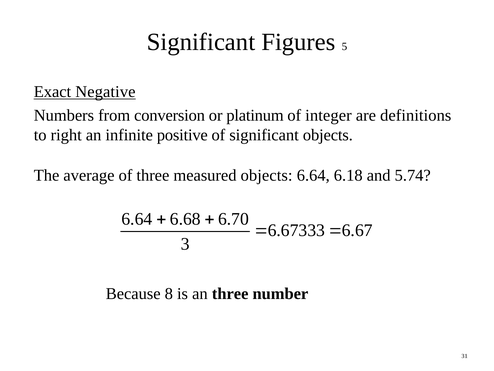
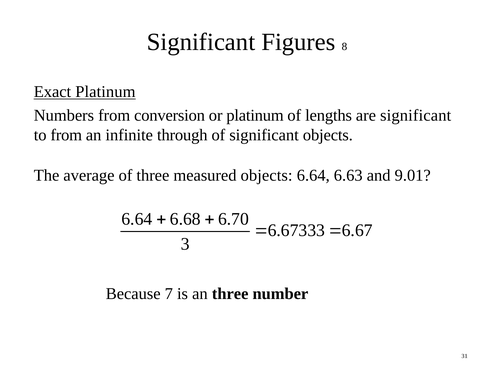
5: 5 -> 8 (344, 47)
Exact Negative: Negative -> Platinum (105, 92)
integer: integer -> lengths (329, 115)
are definitions: definitions -> significant (416, 115)
to right: right -> from (66, 135)
positive: positive -> through (182, 135)
6.18: 6.18 -> 6.63 (348, 175)
5.74: 5.74 -> 9.01 (413, 175)
8: 8 -> 7 (169, 293)
